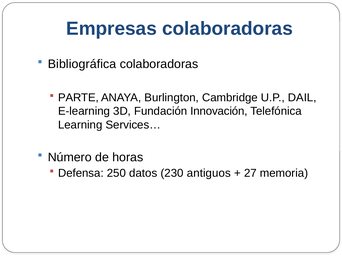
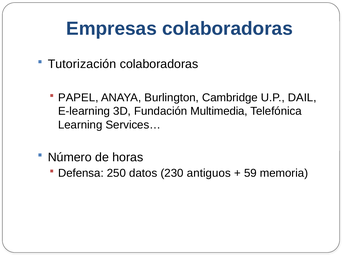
Bibliográfica: Bibliográfica -> Tutorización (82, 64)
PARTE: PARTE -> PAPEL (78, 98)
Innovación: Innovación -> Multimedia (219, 111)
27: 27 -> 59 (250, 174)
